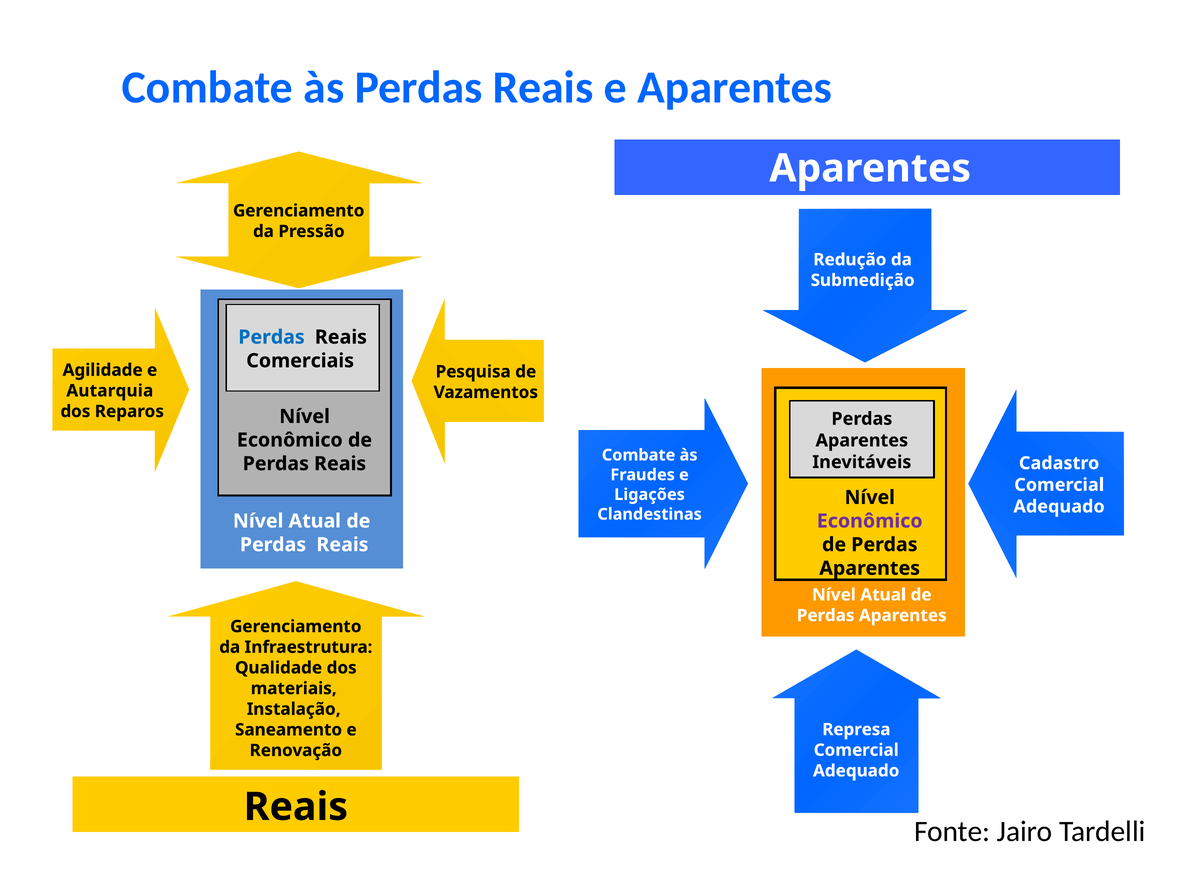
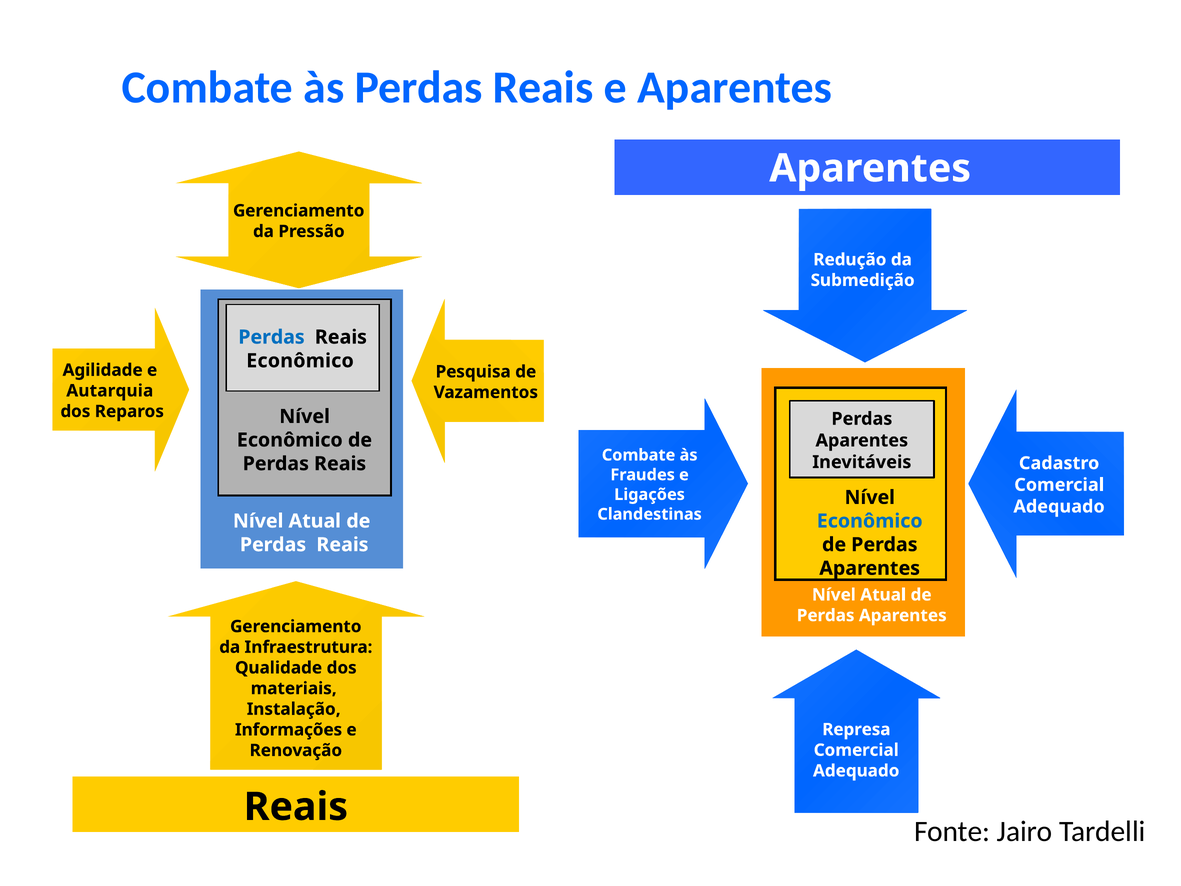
Comerciais: Comerciais -> Econômico (300, 361)
Econômico colour: purple -> blue (870, 521)
Saneamento: Saneamento -> Informações (289, 730)
